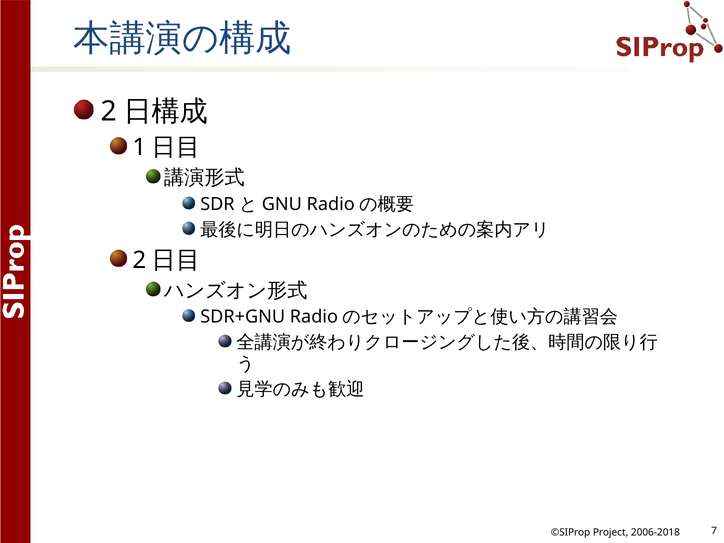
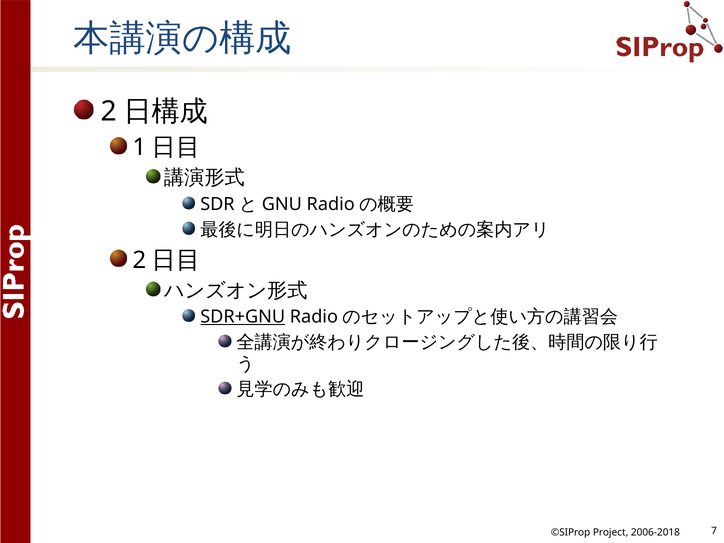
SDR+GNU underline: none -> present (243, 317)
